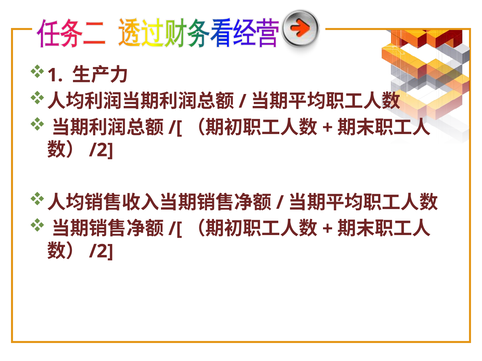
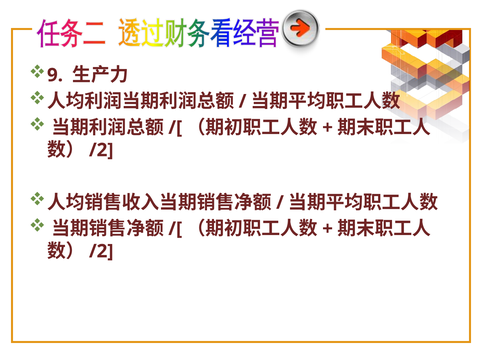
1: 1 -> 9 (55, 75)
